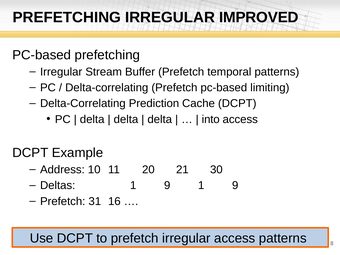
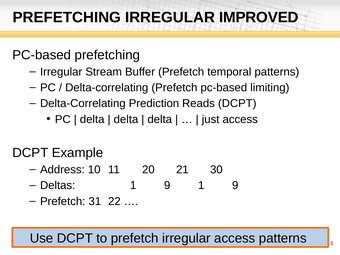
Cache: Cache -> Reads (198, 103)
into: into -> just (211, 119)
16: 16 -> 22 (114, 201)
